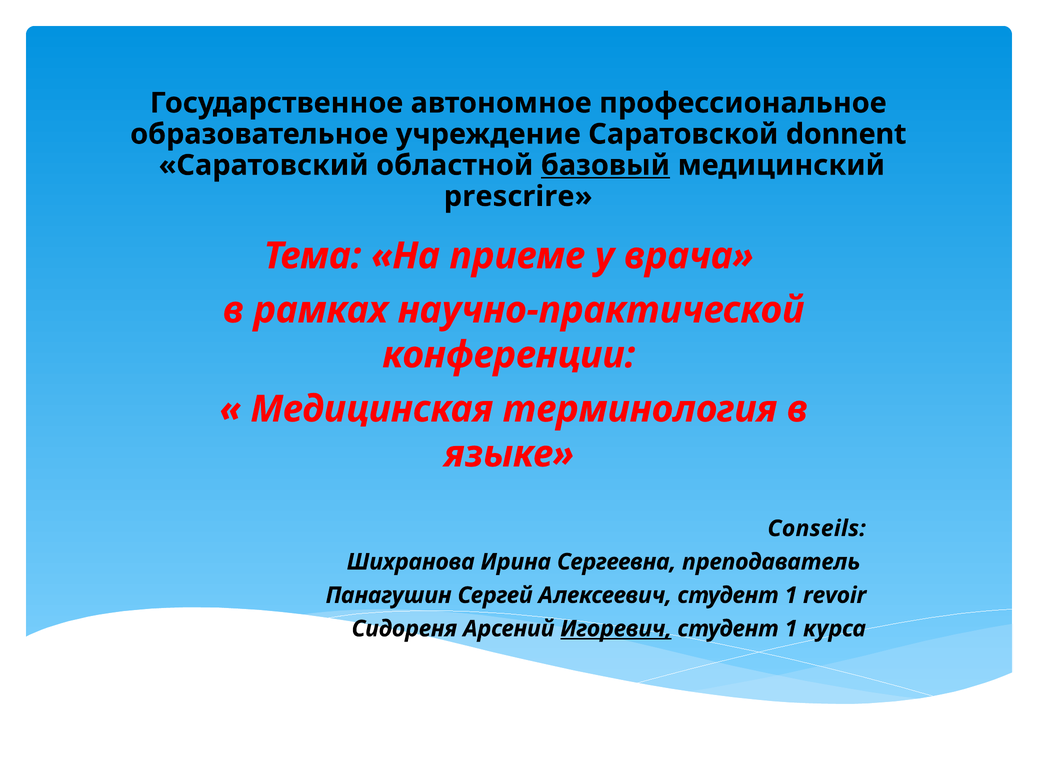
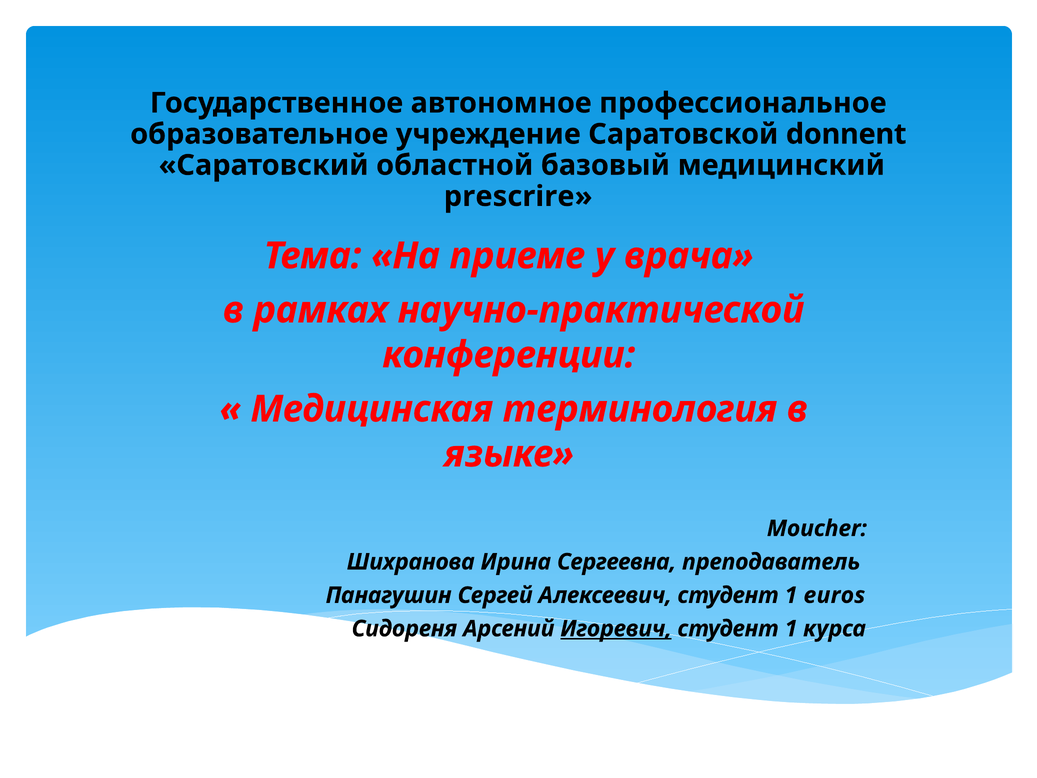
базовый underline: present -> none (605, 165)
Conseils: Conseils -> Moucher (817, 528)
revoir: revoir -> euros (834, 595)
